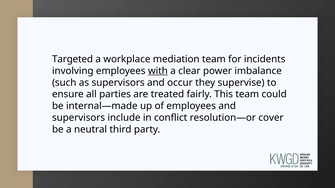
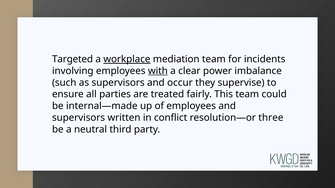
workplace underline: none -> present (127, 59)
include: include -> written (124, 118)
cover: cover -> three (271, 118)
